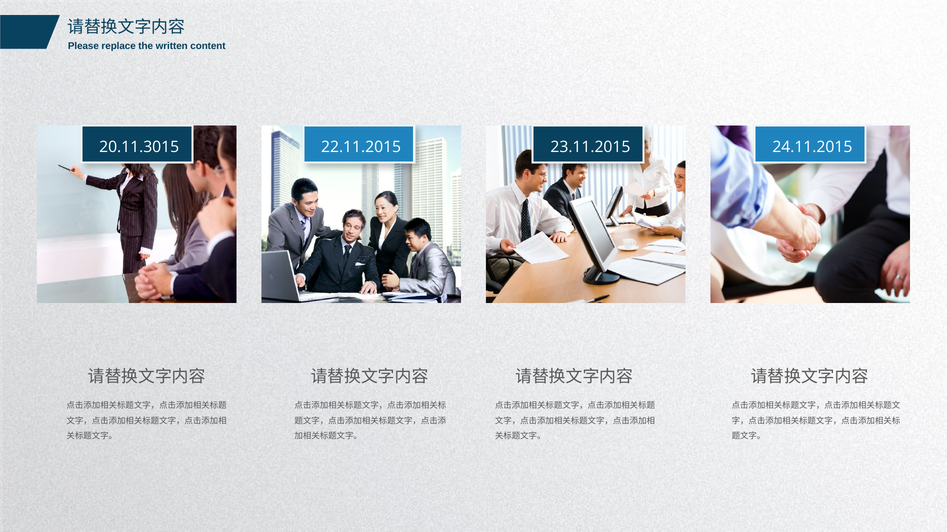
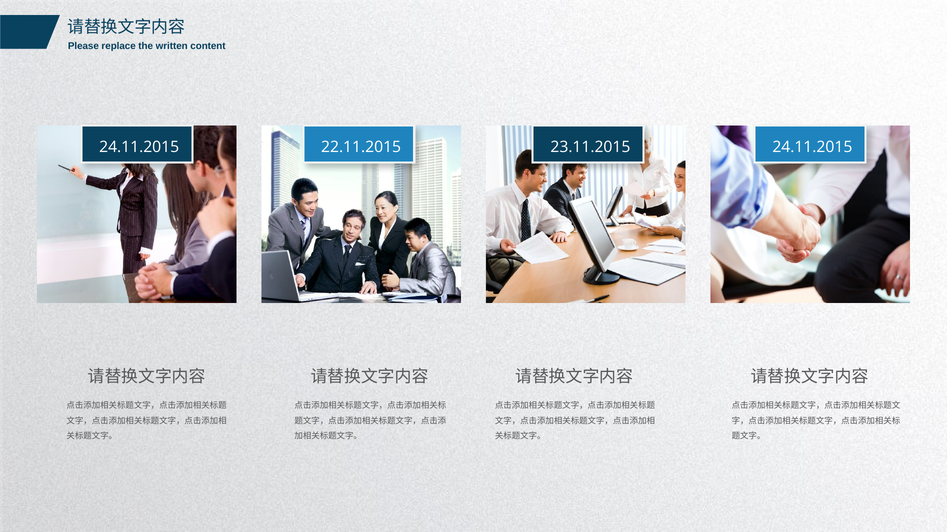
20.11.3015: 20.11.3015 -> 24.11.2015 (139, 147)
